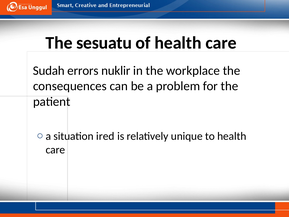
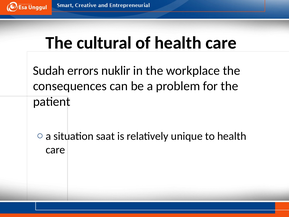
sesuatu: sesuatu -> cultural (104, 43)
ired: ired -> saat (105, 136)
